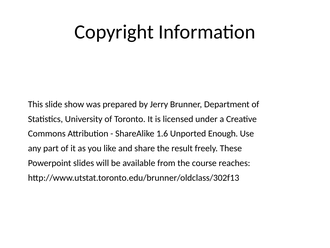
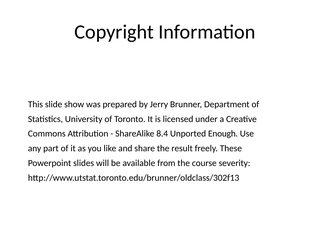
1.6: 1.6 -> 8.4 (162, 133)
reaches: reaches -> severity (234, 163)
